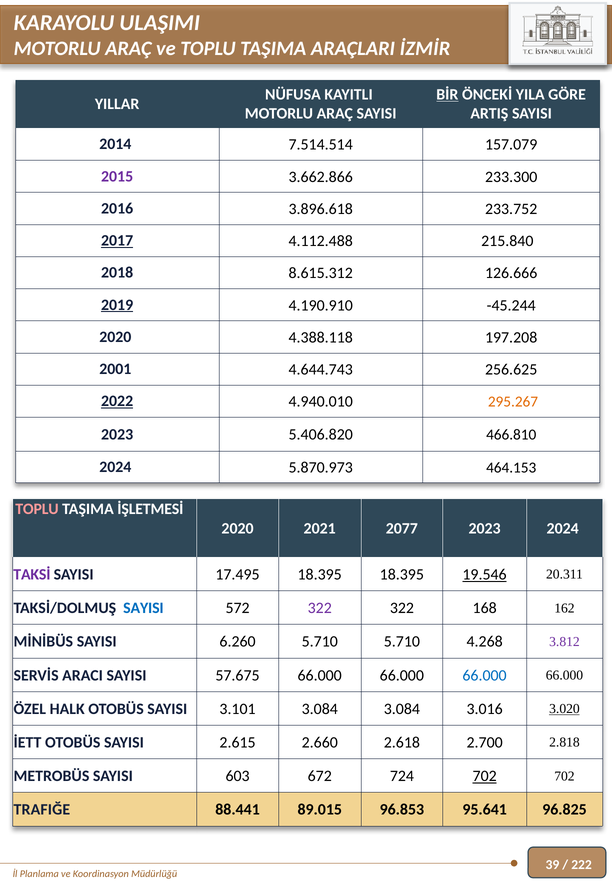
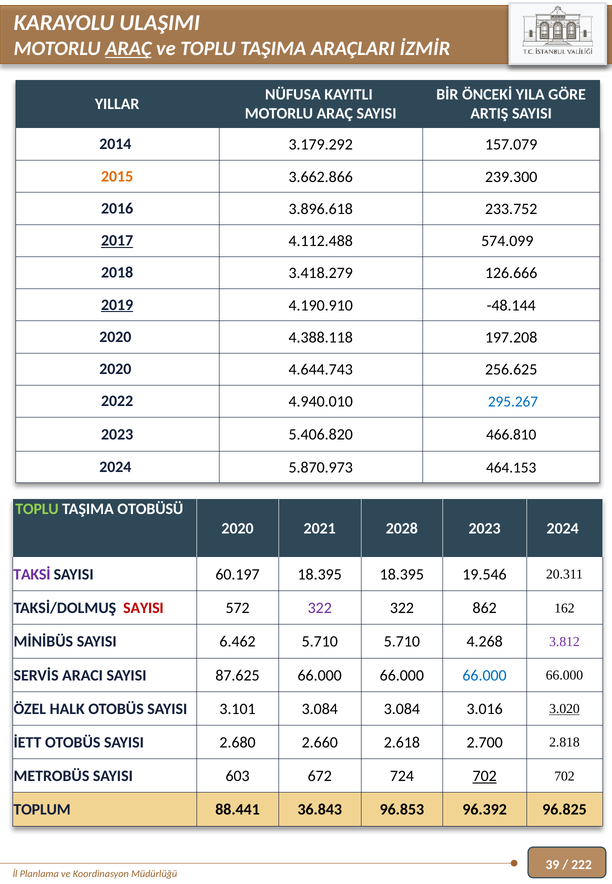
ARAÇ underline: none -> present (128, 49)
BİR underline: present -> none (447, 94)
7.514.514: 7.514.514 -> 3.179.292 (321, 145)
2015 colour: purple -> orange (117, 176)
233.300: 233.300 -> 239.300 (511, 177)
215.840: 215.840 -> 574.099 (507, 241)
8.615.312: 8.615.312 -> 3.418.279 (321, 273)
-45.244: -45.244 -> -48.144 (511, 305)
2001: 2001 -> 2020 (115, 369)
2022 underline: present -> none (117, 401)
295.267 colour: orange -> blue (513, 402)
TOPLU colour: pink -> light green (37, 509)
İŞLETMESİ: İŞLETMESİ -> OTOBÜSÜ (150, 509)
2077: 2077 -> 2028 (402, 528)
17.495: 17.495 -> 60.197 (237, 575)
19.546 underline: present -> none (485, 575)
SAYISI colour: blue -> red (143, 608)
168: 168 -> 862 (485, 608)
6.260: 6.260 -> 6.462 (238, 642)
57.675: 57.675 -> 87.625 (237, 675)
2.615: 2.615 -> 2.680 (238, 743)
TRAFIĞE: TRAFIĞE -> TOPLUM (42, 810)
89.015: 89.015 -> 36.843 (320, 810)
95.641: 95.641 -> 96.392 (485, 810)
